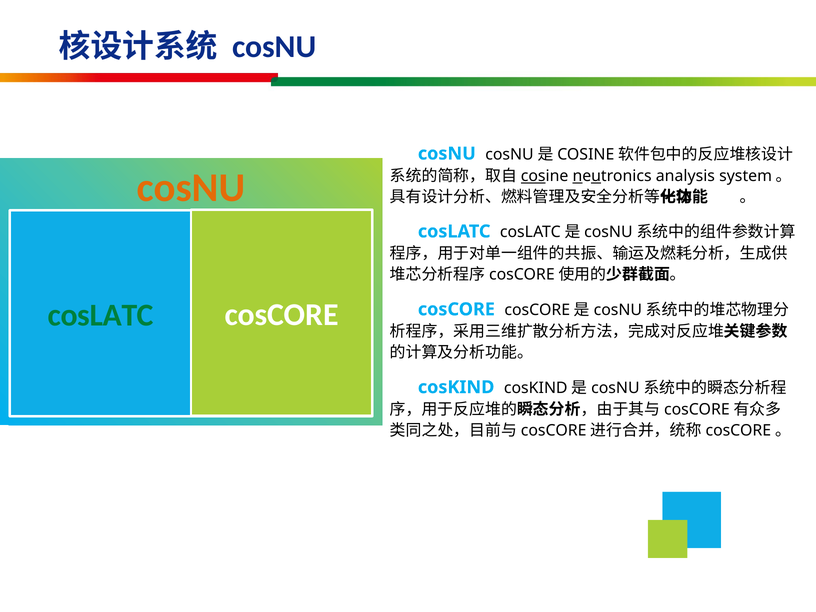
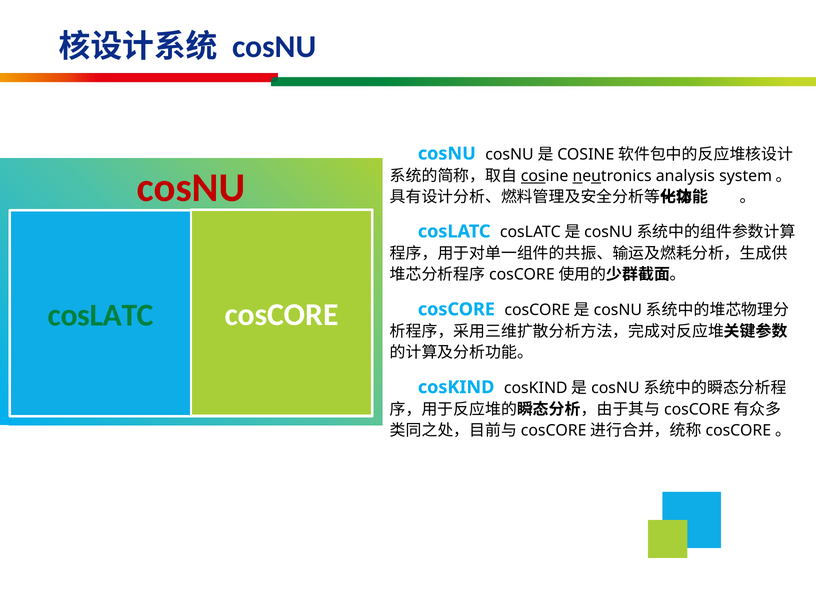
cosNU colour: orange -> red (191, 188)
